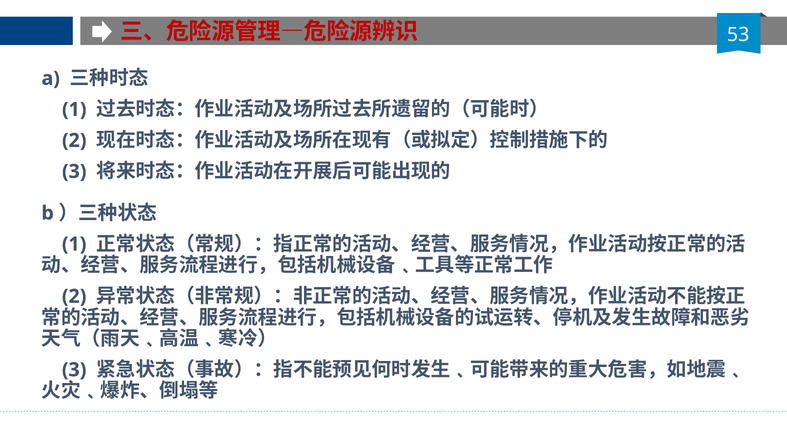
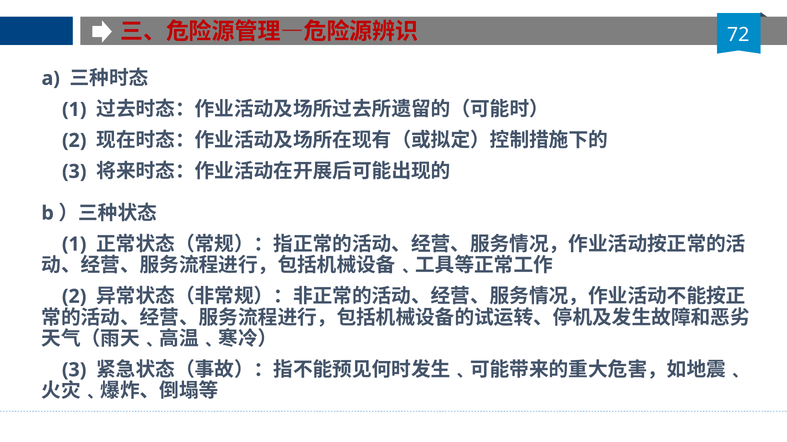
53: 53 -> 72 (738, 35)
